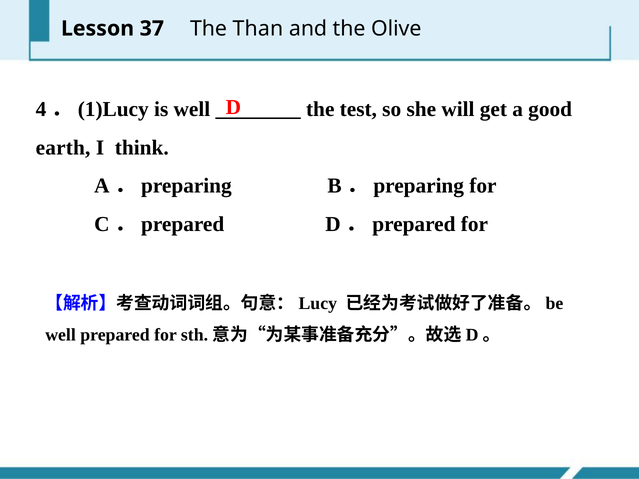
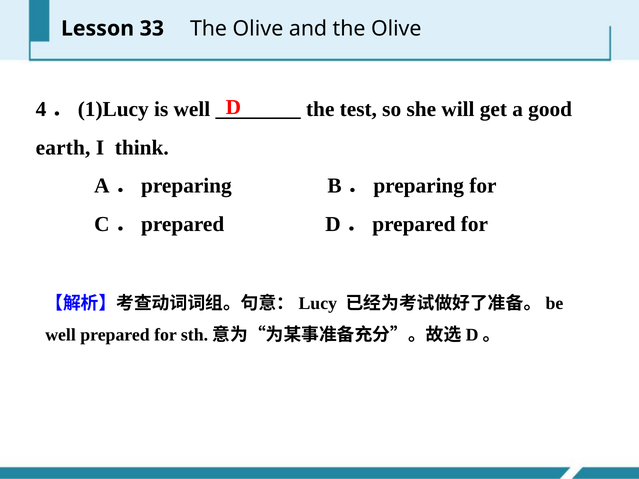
37: 37 -> 33 (152, 29)
Than: Than -> Olive (258, 29)
